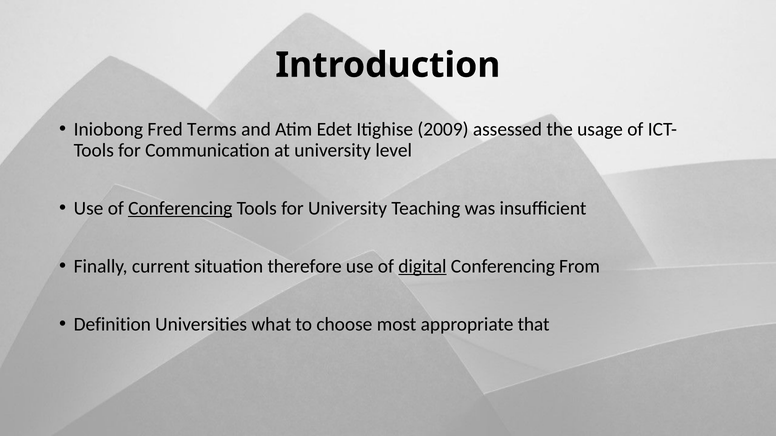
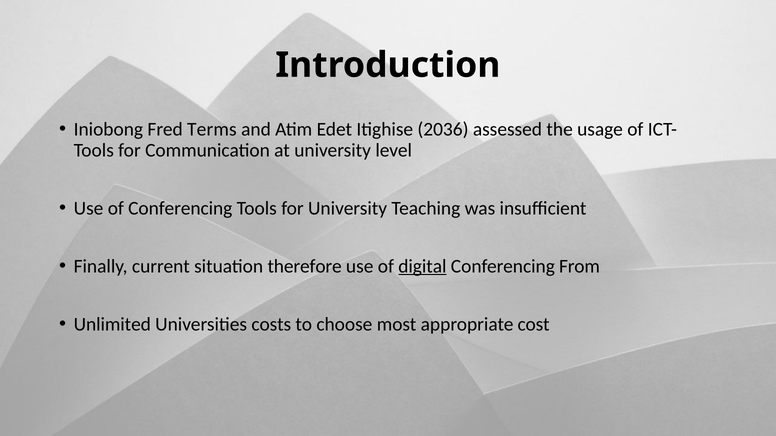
2009: 2009 -> 2036 (443, 129)
Conferencing underline: present -> none (180, 208)
Definition: Definition -> Unlimited (112, 325)
what: what -> costs (271, 325)
that: that -> cost (534, 325)
